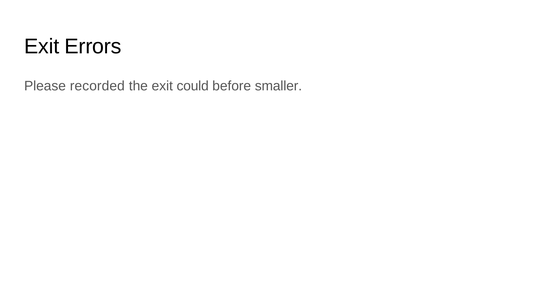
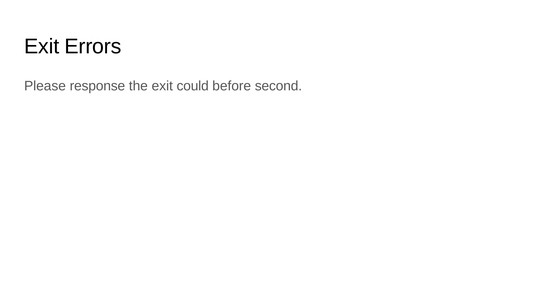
recorded: recorded -> response (97, 86)
smaller: smaller -> second (278, 86)
